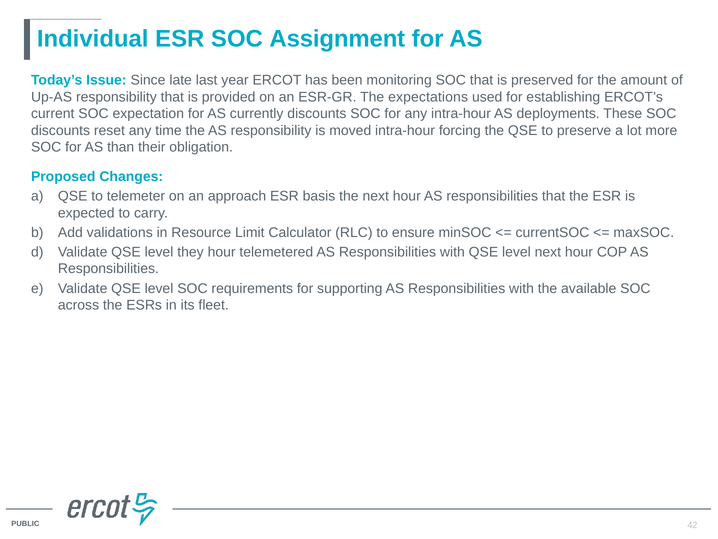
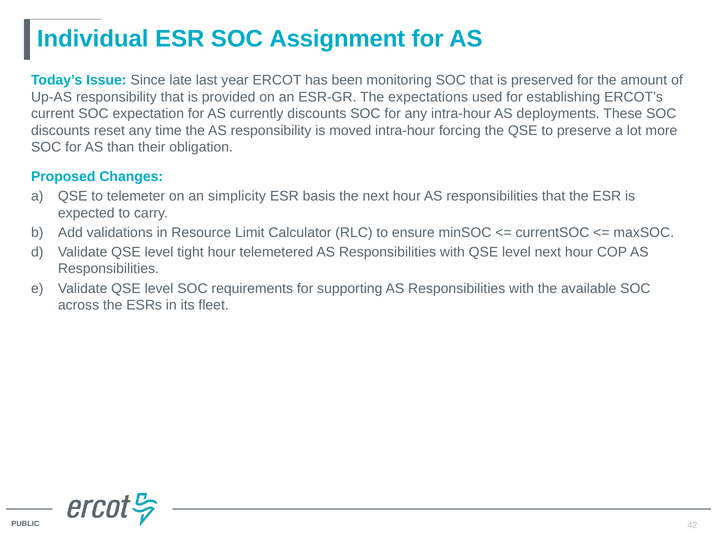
approach: approach -> simplicity (237, 196)
they: they -> tight (190, 252)
